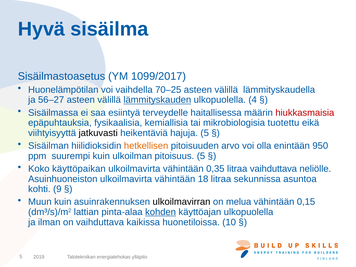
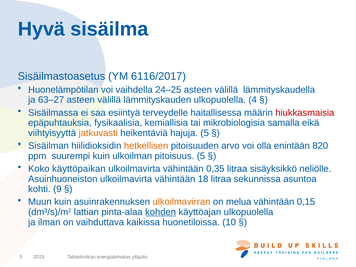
1099/2017: 1099/2017 -> 6116/2017 (158, 76)
70–25: 70–25 -> 24–25 (168, 90)
56–27: 56–27 -> 63–27 (51, 100)
lämmityskauden underline: present -> none (157, 100)
tuotettu: tuotettu -> samalla (284, 123)
jatkuvasti colour: black -> orange (98, 133)
950: 950 -> 820 (320, 146)
litraa vaihduttava: vaihduttava -> sisäyksikkö (273, 169)
ulkoilmavirran colour: black -> orange (182, 202)
